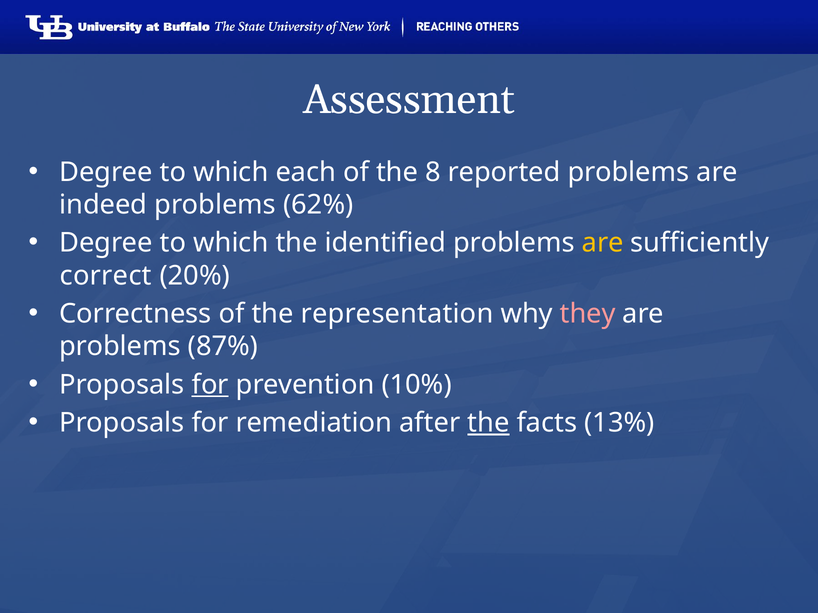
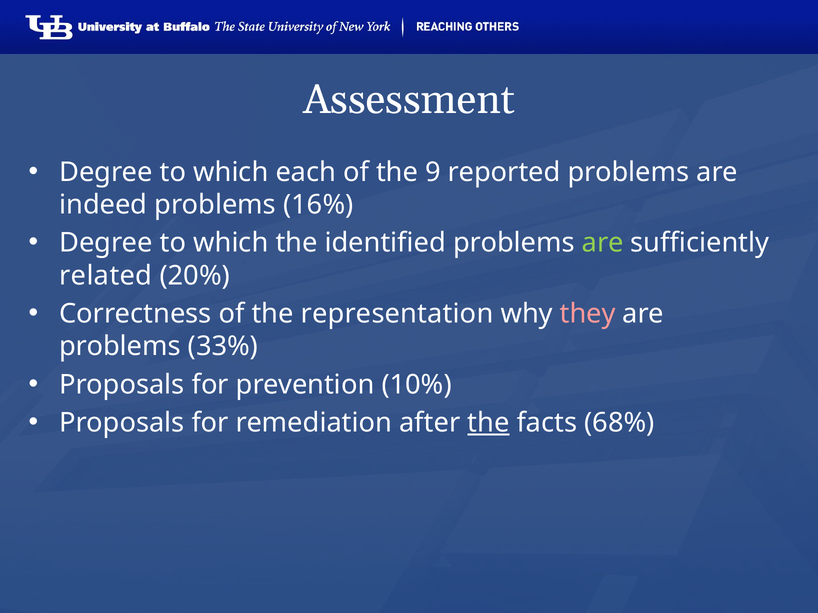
8: 8 -> 9 (433, 172)
62%: 62% -> 16% (318, 205)
are colour: yellow -> light green (603, 243)
correct: correct -> related (106, 276)
87%: 87% -> 33% (223, 347)
for underline: present -> none (210, 385)
13%: 13% -> 68% (619, 423)
